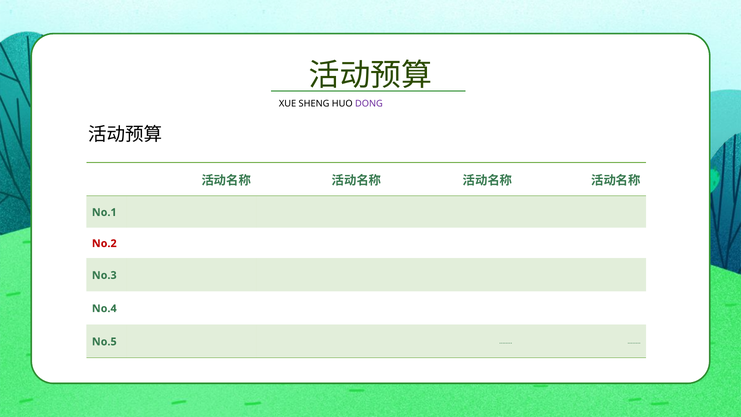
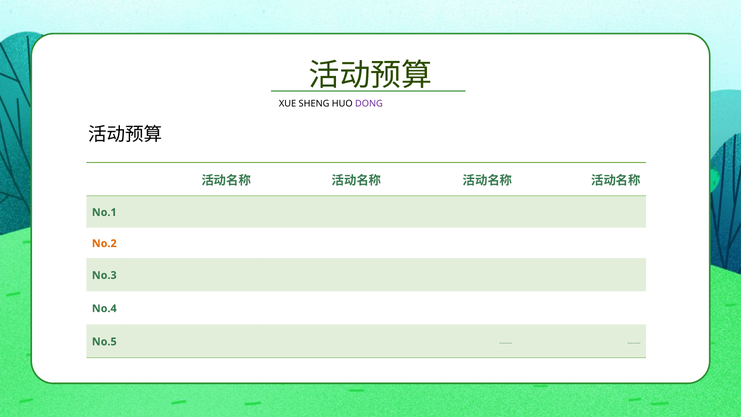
No.2 colour: red -> orange (104, 243)
